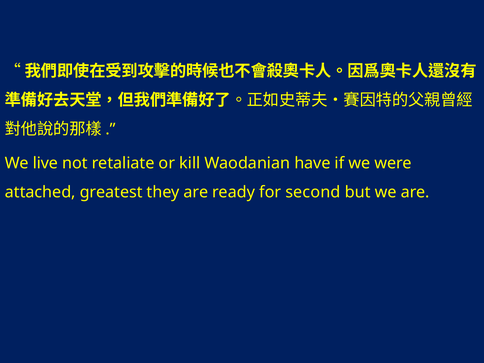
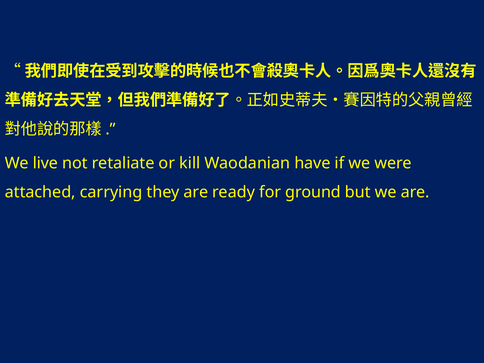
greatest: greatest -> carrying (111, 192)
second: second -> ground (313, 192)
